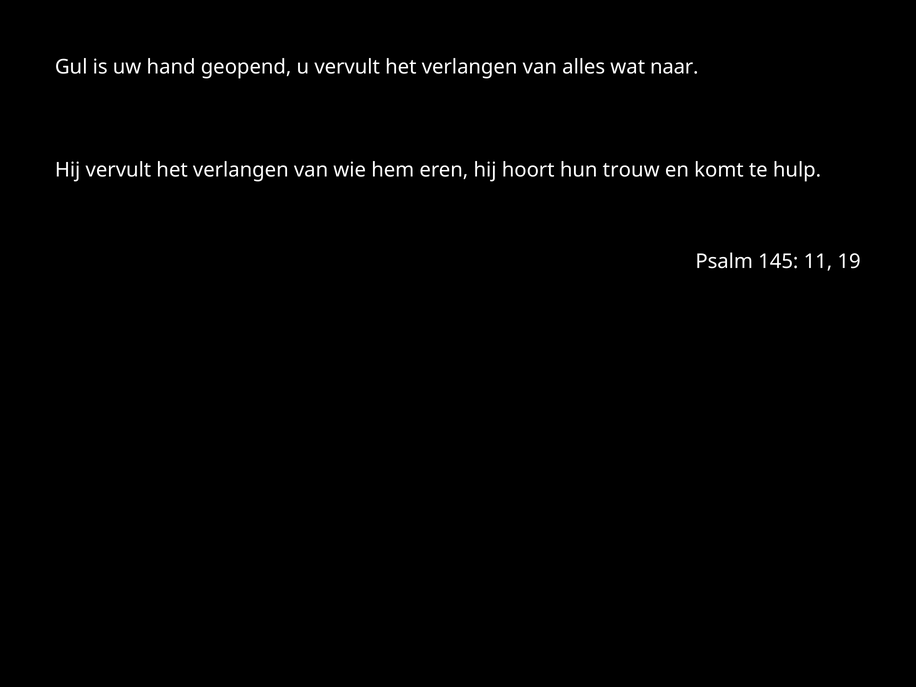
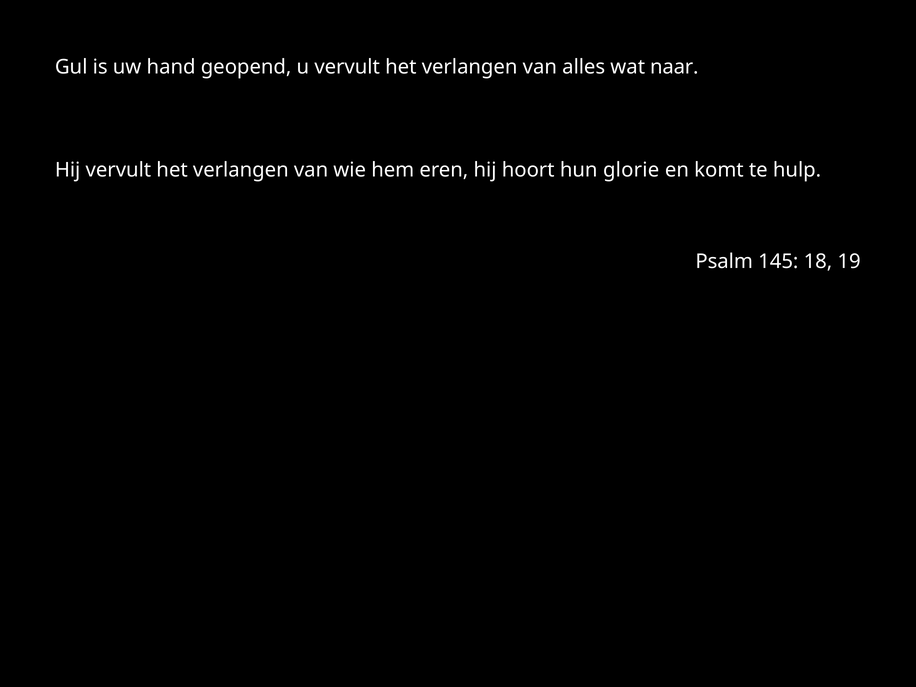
trouw: trouw -> glorie (631, 170)
11: 11 -> 18 (818, 262)
